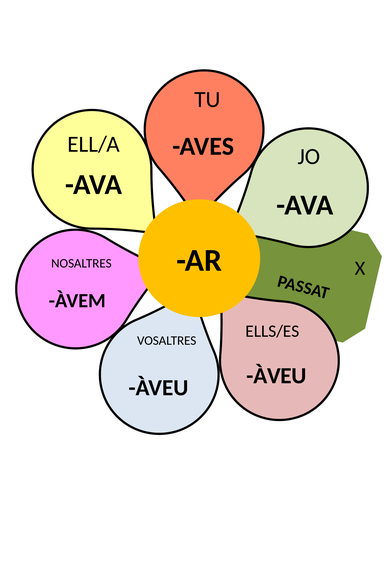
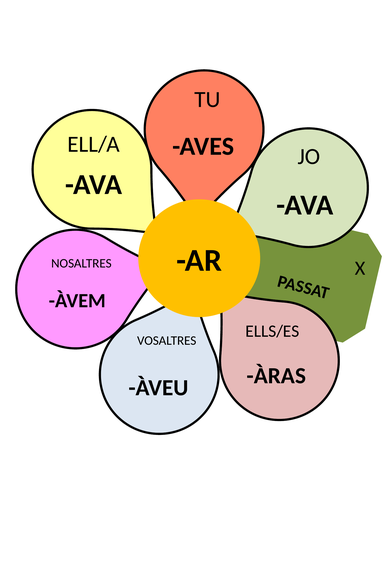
ÀVEU: ÀVEU -> ÀRAS (276, 376)
